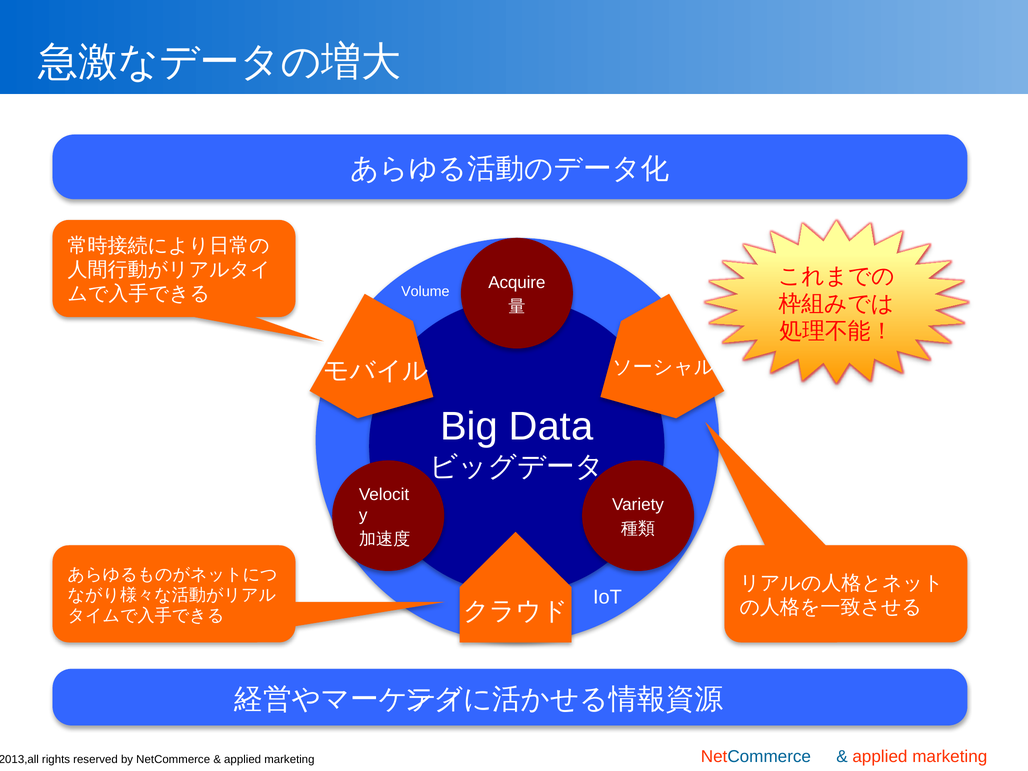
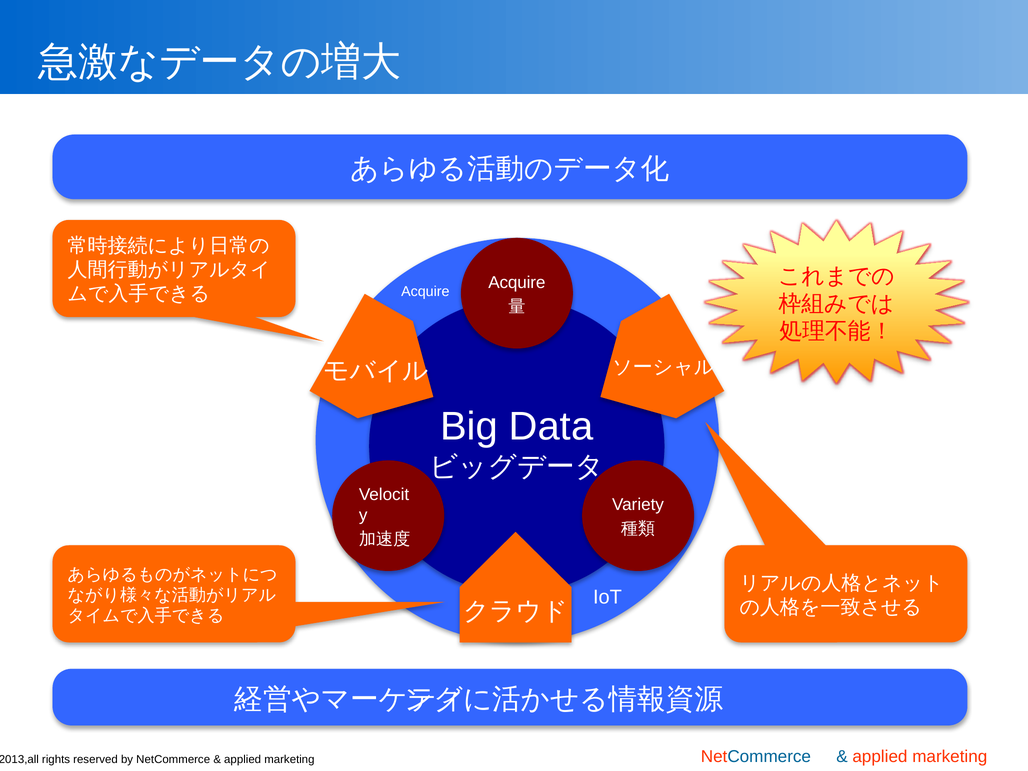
Volume: Volume -> Acquire (425, 292)
